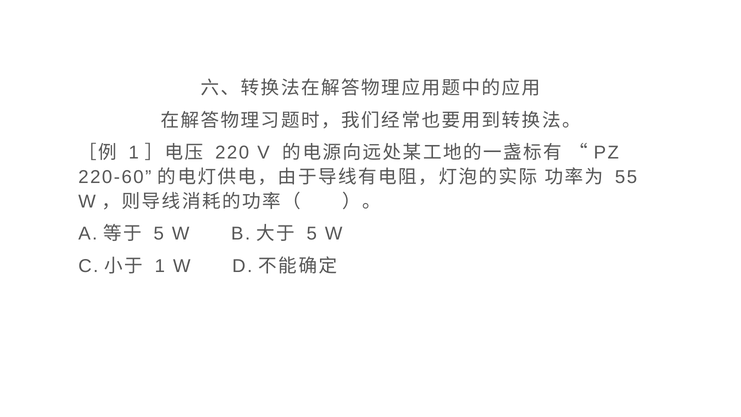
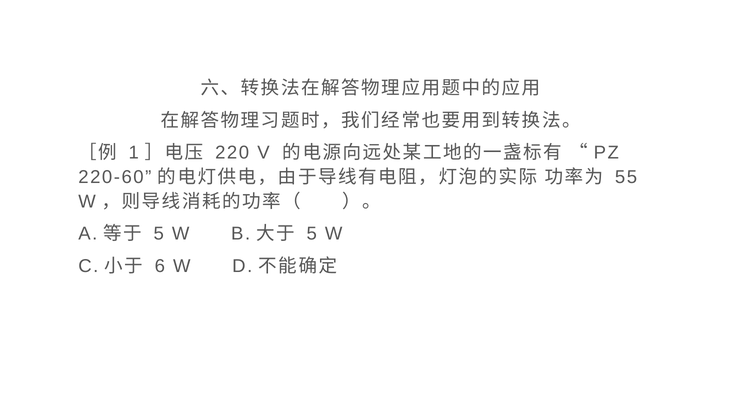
1: 1 -> 6 (160, 266)
